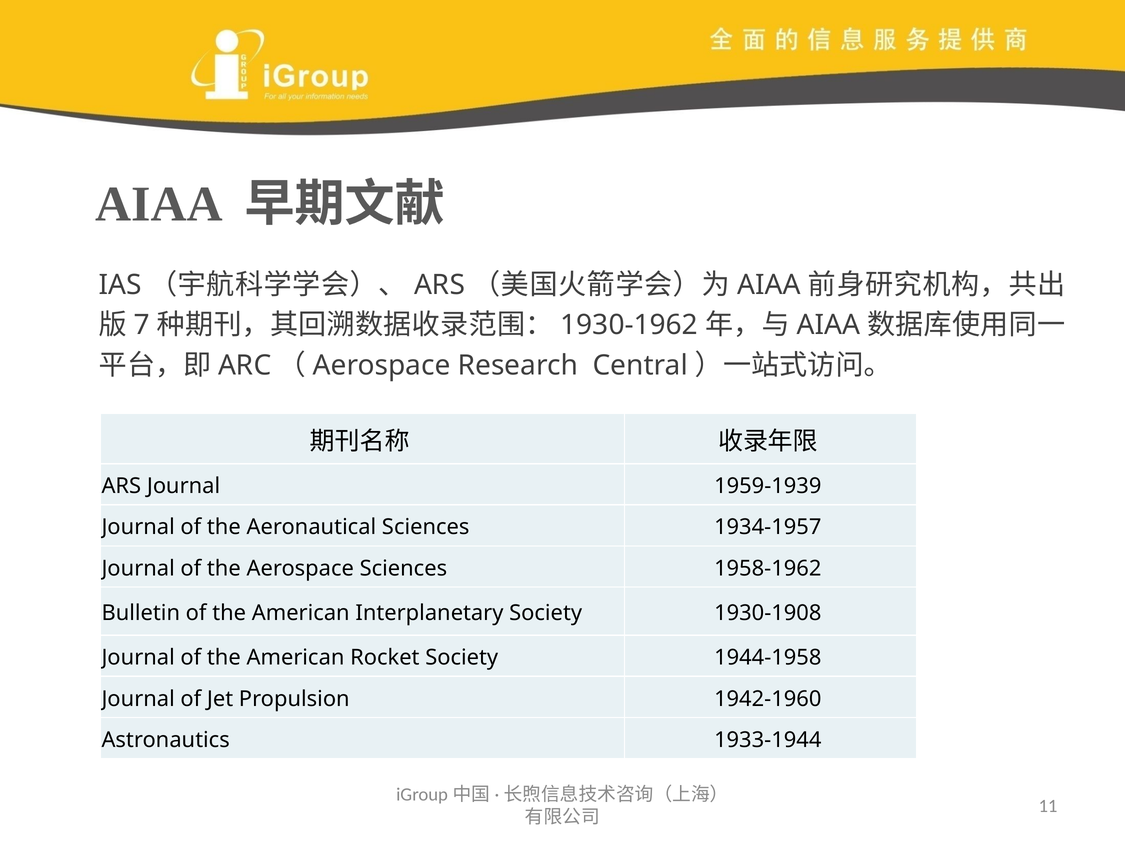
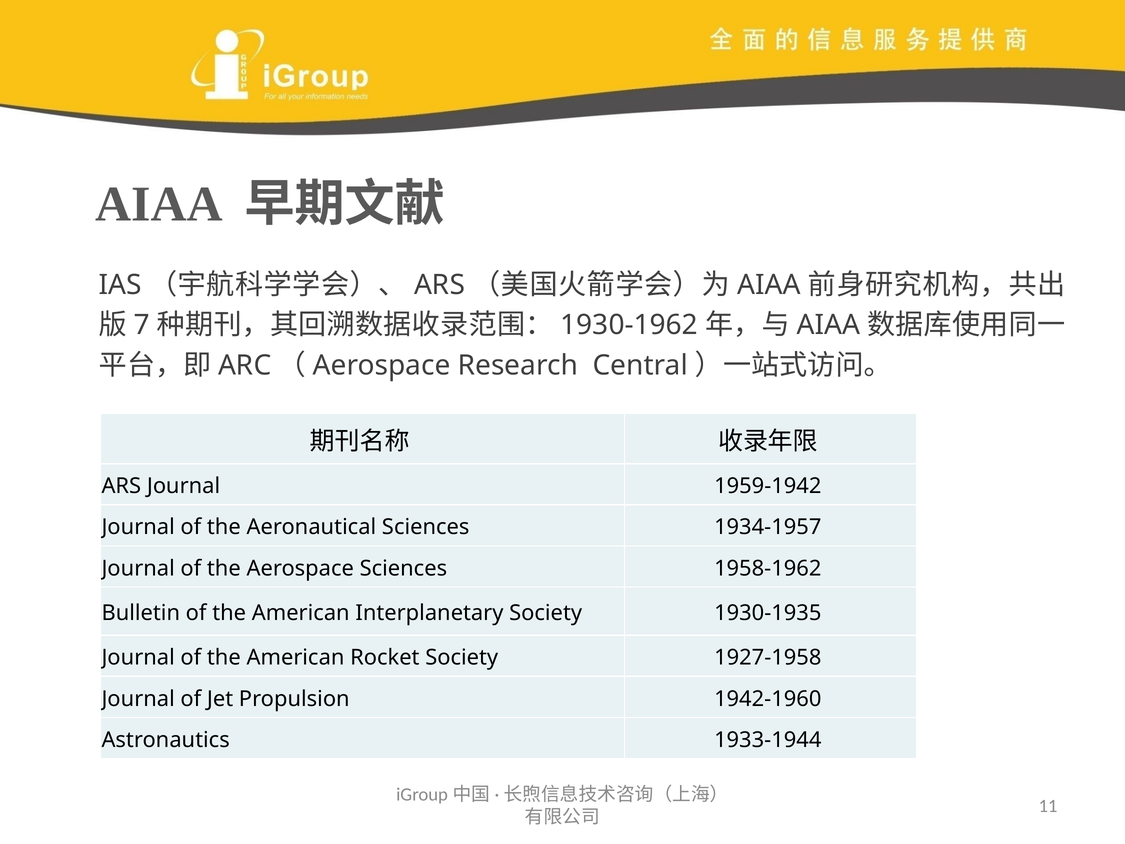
1959-1939: 1959-1939 -> 1959-1942 (768, 486)
1930-1908: 1930-1908 -> 1930-1935 (768, 613)
1944-1958: 1944-1958 -> 1927-1958 (768, 658)
